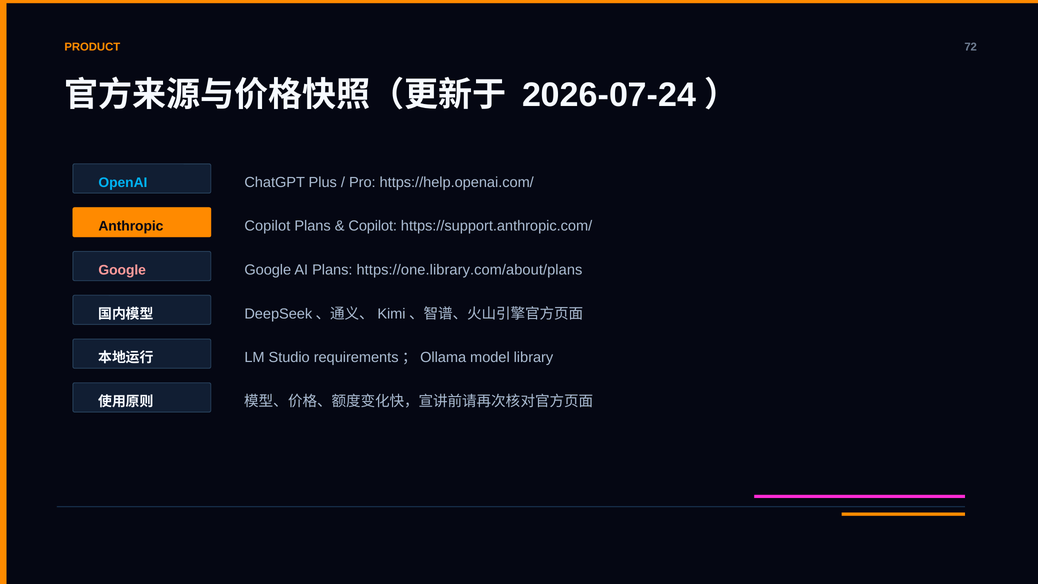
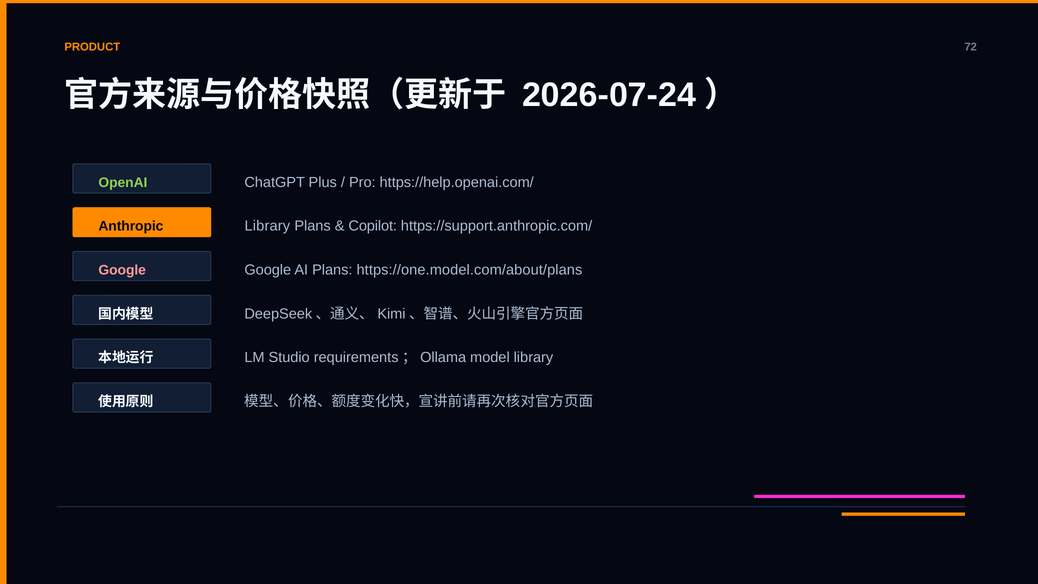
OpenAI colour: light blue -> light green (123, 183)
Anthropic Copilot: Copilot -> Library (267, 226)
https://one.library.com/about/plans: https://one.library.com/about/plans -> https://one.model.com/about/plans (469, 270)
